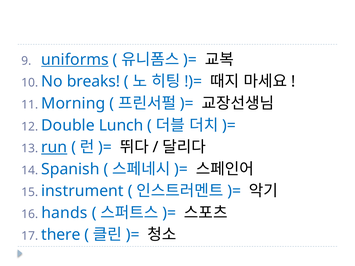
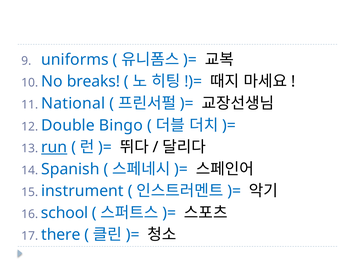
uniforms underline: present -> none (75, 60)
Morning: Morning -> National (73, 104)
Lunch: Lunch -> Bingo (121, 125)
hands: hands -> school (65, 213)
